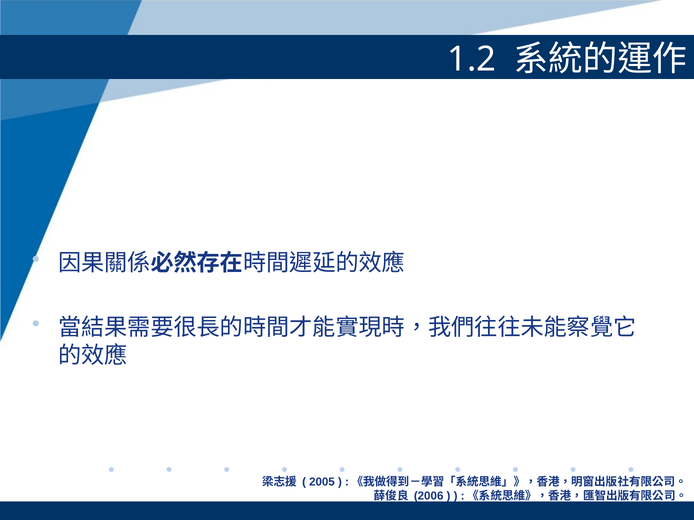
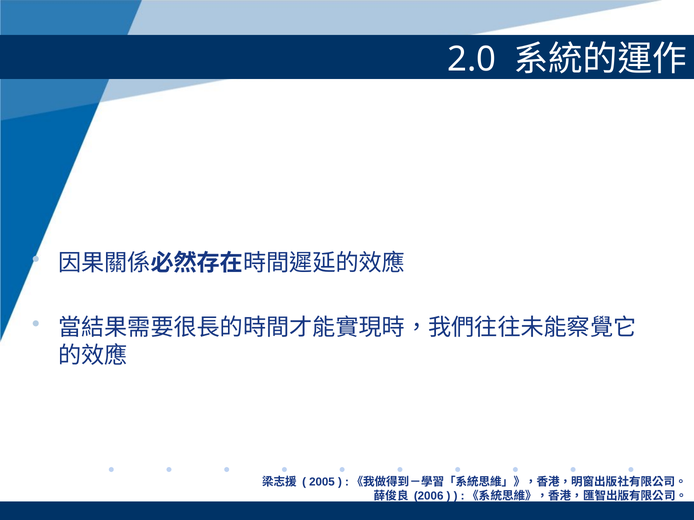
1.2: 1.2 -> 2.0 (472, 59)
